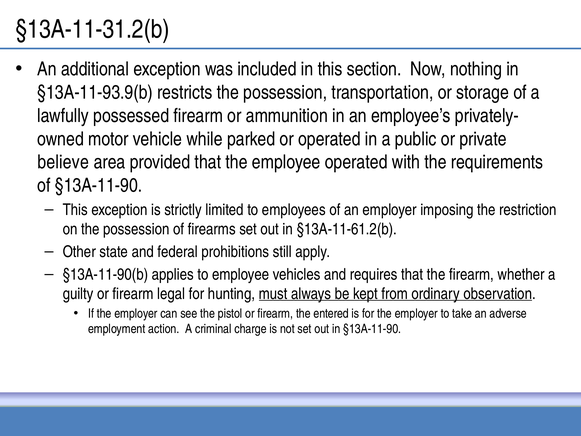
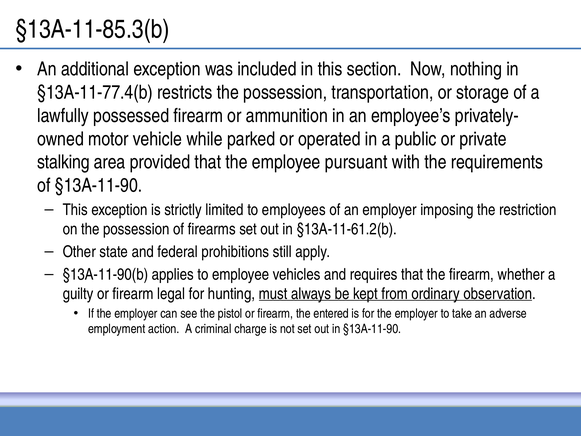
§13A-11-31.2(b: §13A-11-31.2(b -> §13A-11-85.3(b (93, 29)
§13A-11-93.9(b: §13A-11-93.9(b -> §13A-11-77.4(b (95, 92)
believe: believe -> stalking (63, 162)
employee operated: operated -> pursuant (356, 162)
